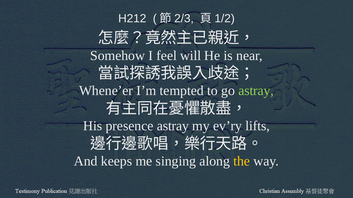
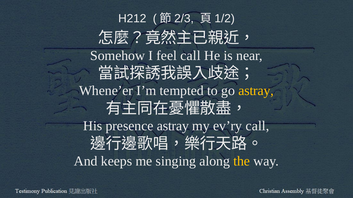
feel will: will -> call (190, 56)
astray colour: light green -> yellow (256, 91)
ev’ry lifts: lifts -> call (257, 126)
